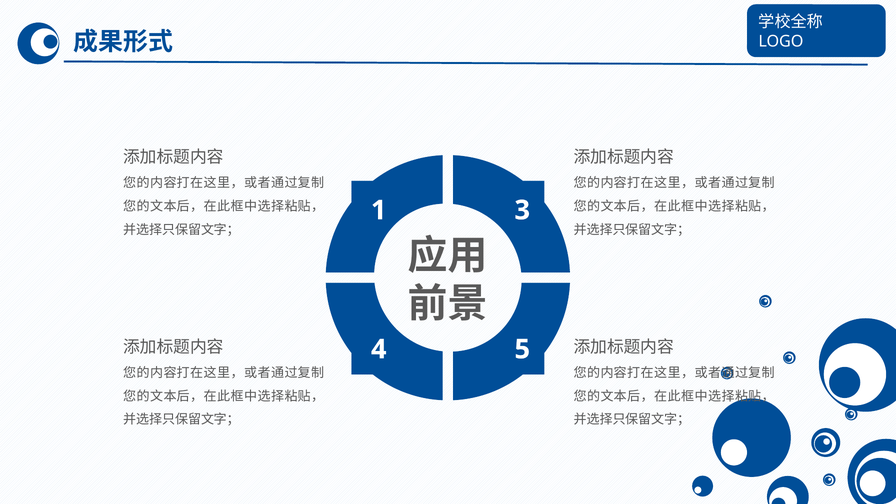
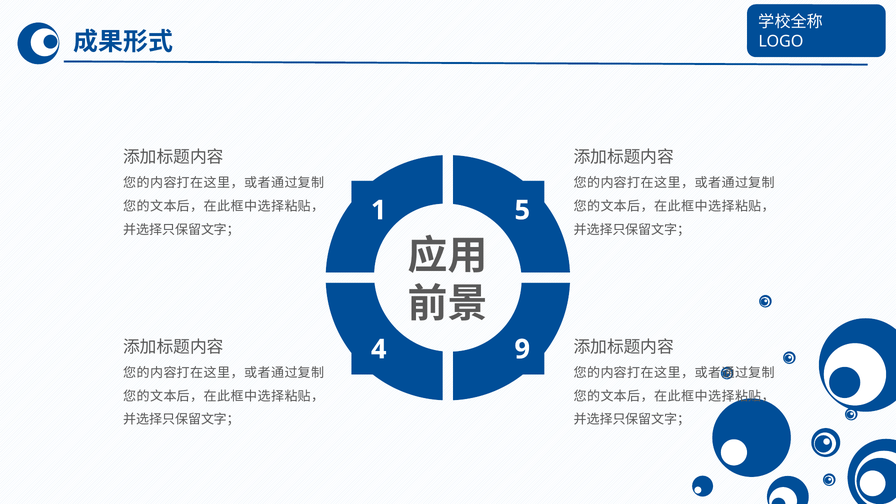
3: 3 -> 5 (522, 210)
5: 5 -> 9 (522, 349)
